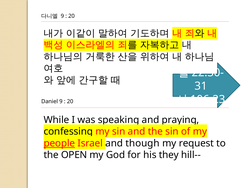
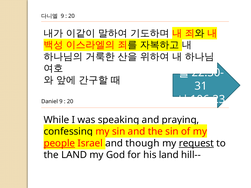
request underline: none -> present (196, 143)
the OPEN: OPEN -> LAND (74, 155)
his they: they -> land (169, 155)
